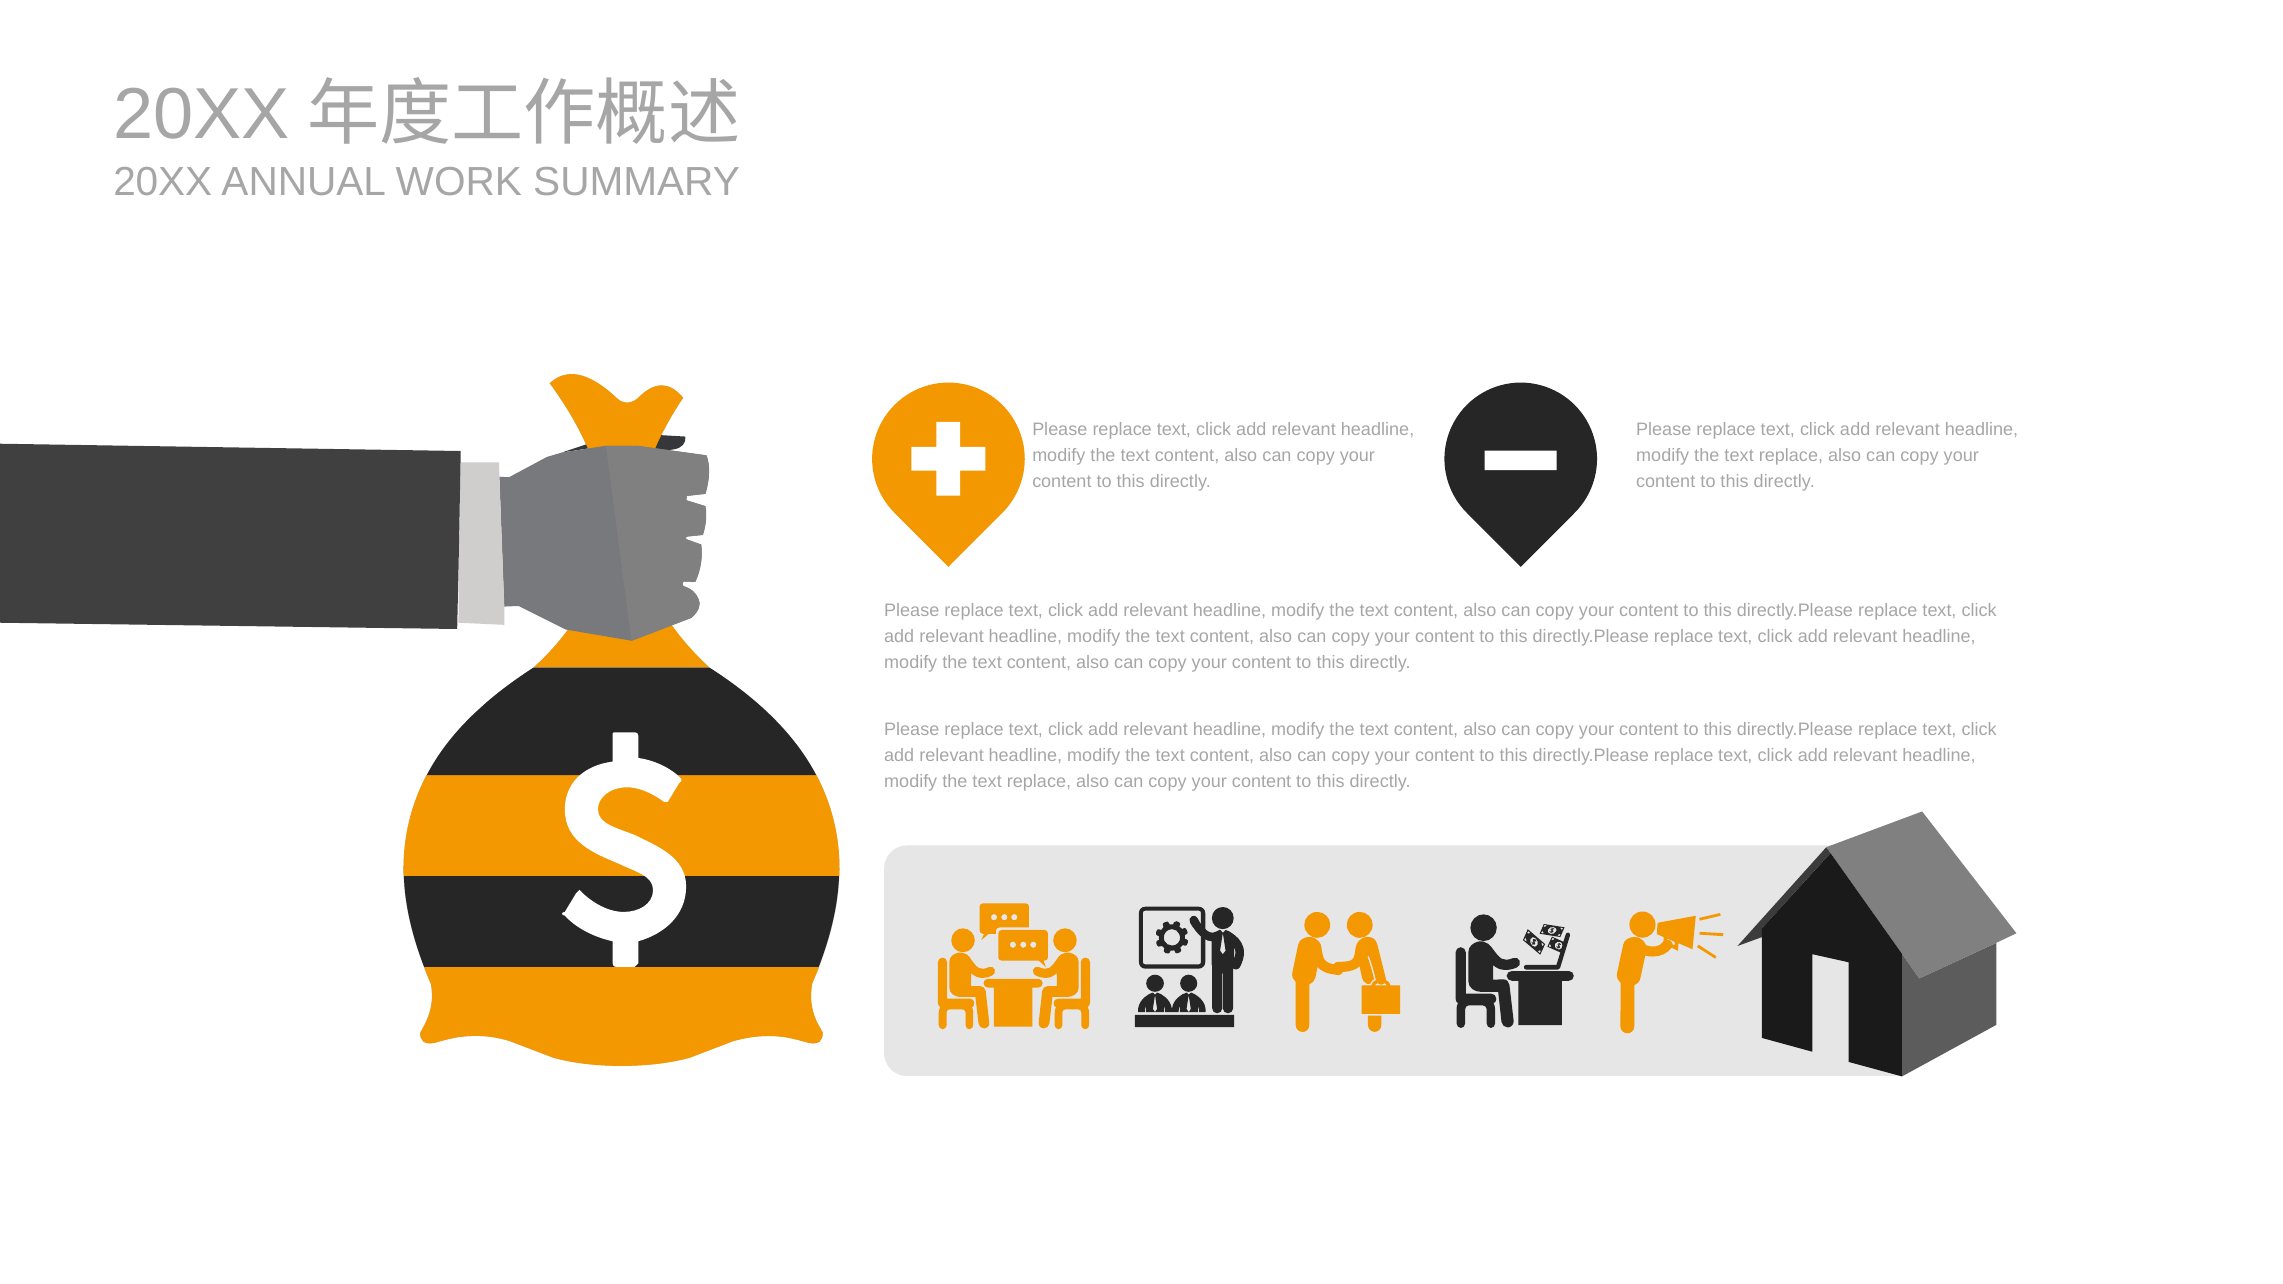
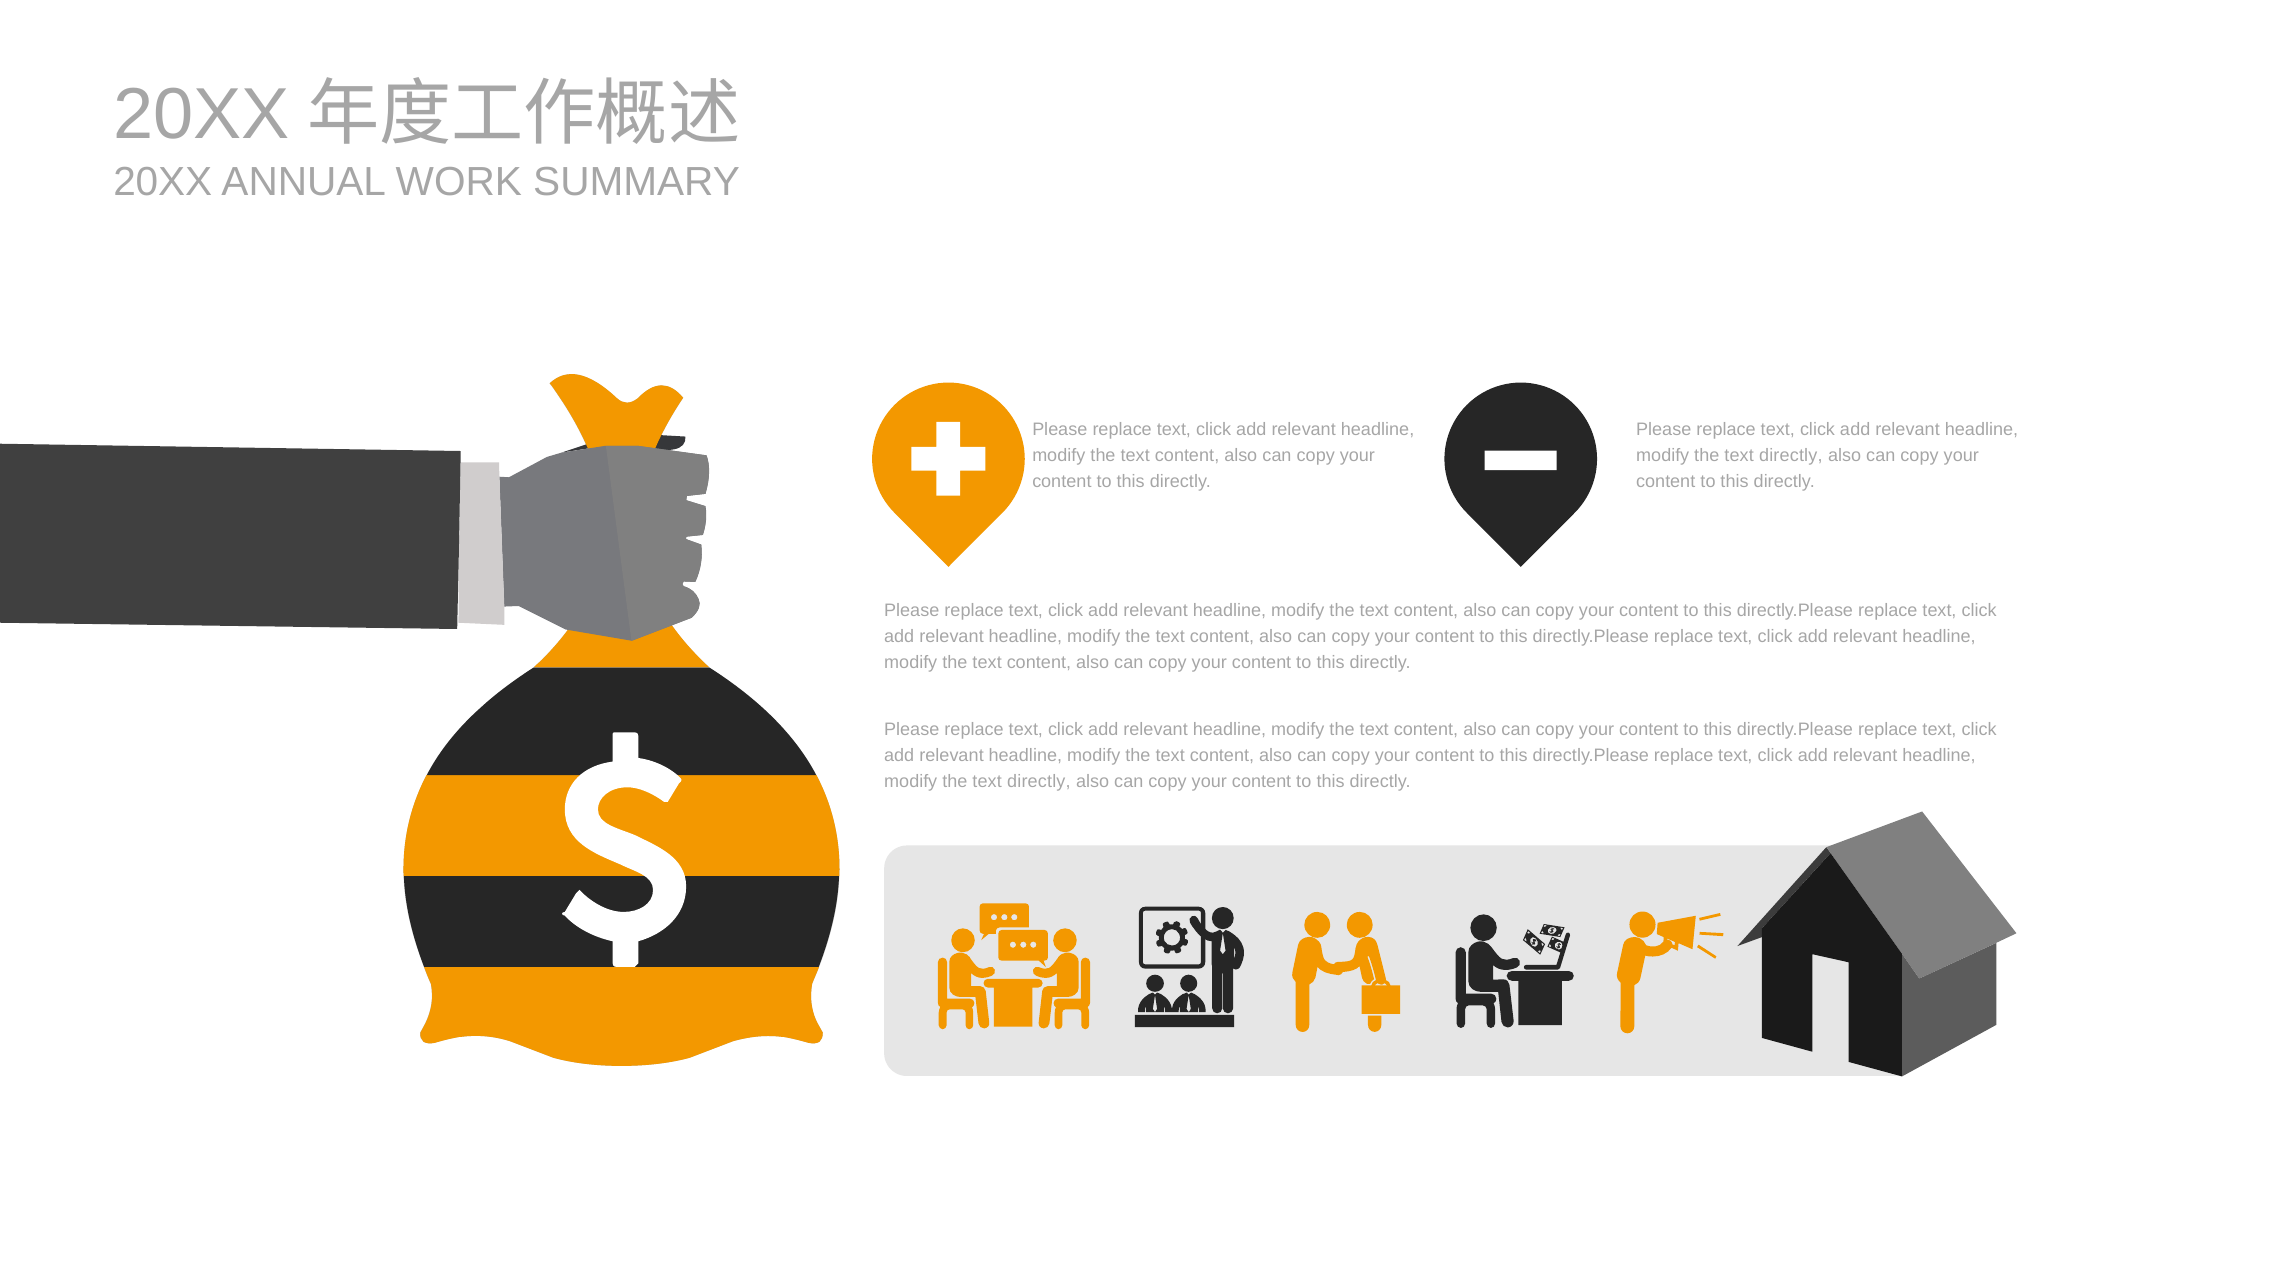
replace: replace -> directly (1791, 455)
replace: replace -> directly (1039, 781)
